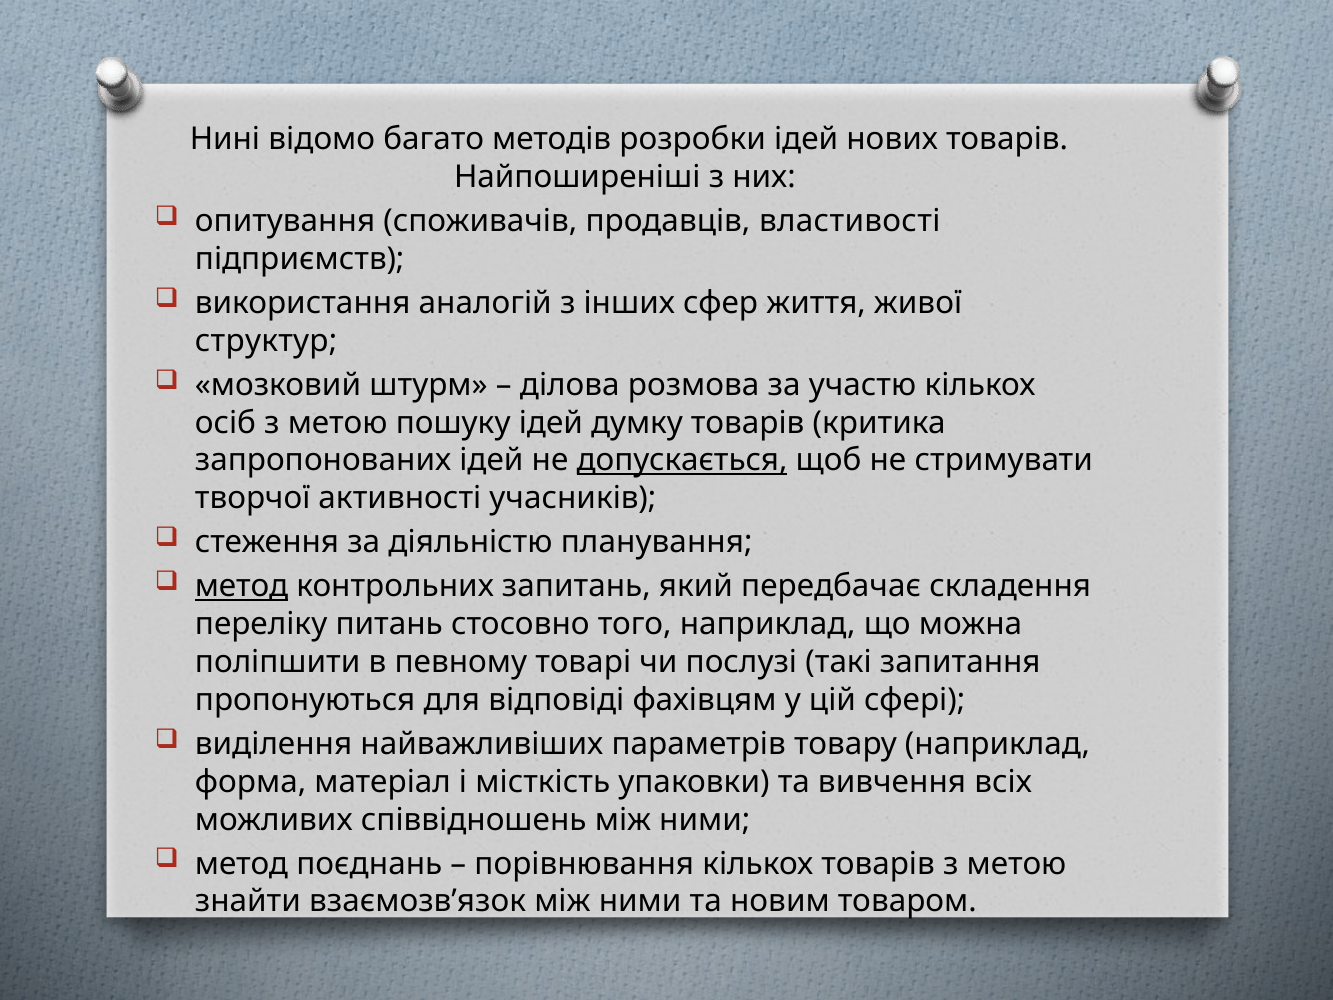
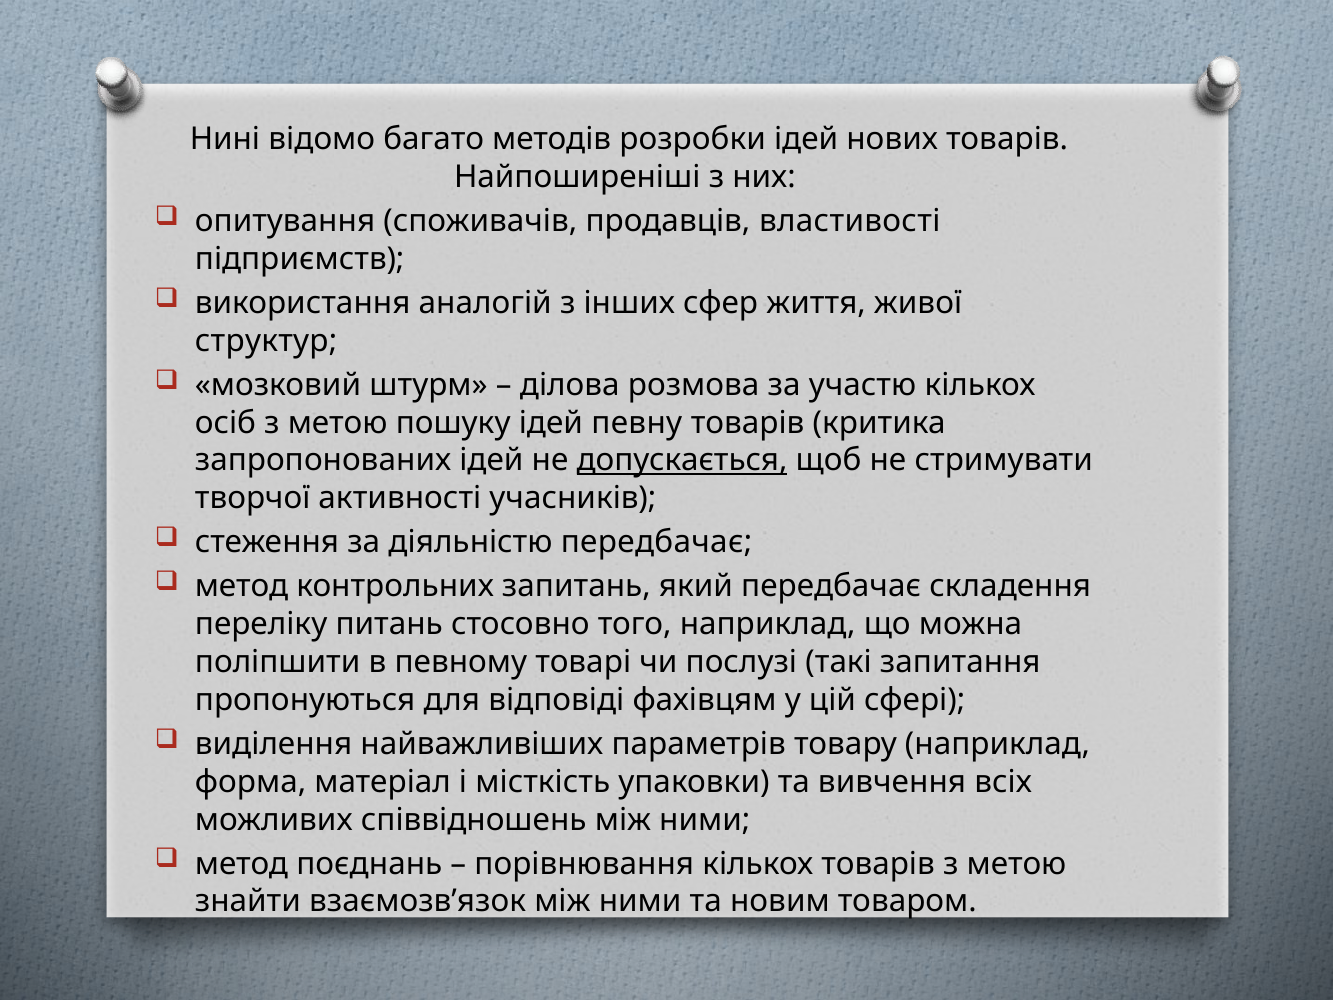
думку: думку -> певну (637, 423)
діяльністю планування: планування -> передбачає (657, 542)
метод underline: present -> none (242, 586)
